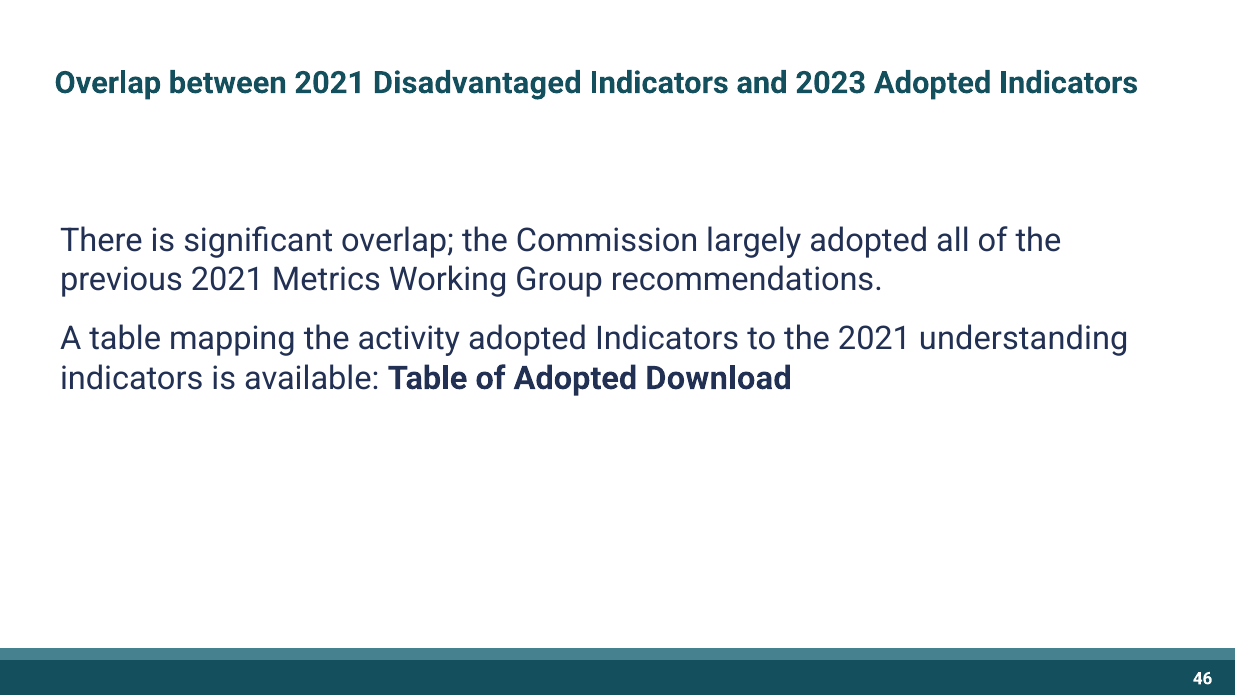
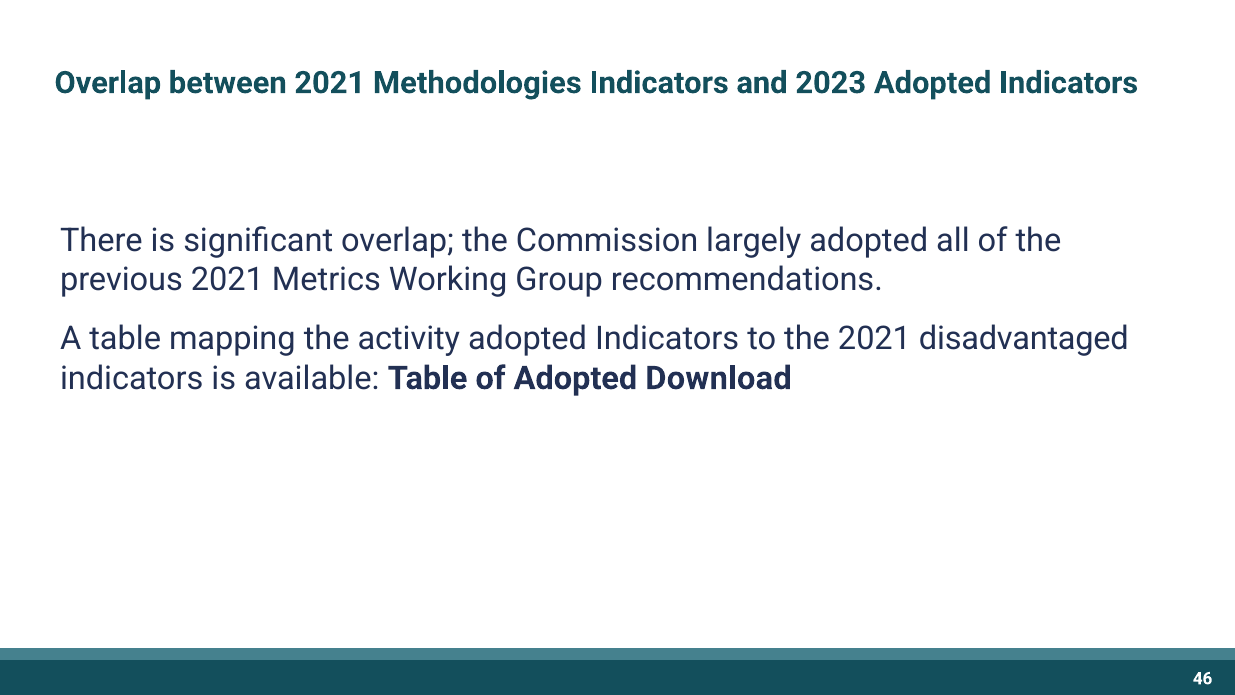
Disadvantaged: Disadvantaged -> Methodologies (477, 83)
understanding: understanding -> disadvantaged (1024, 339)
